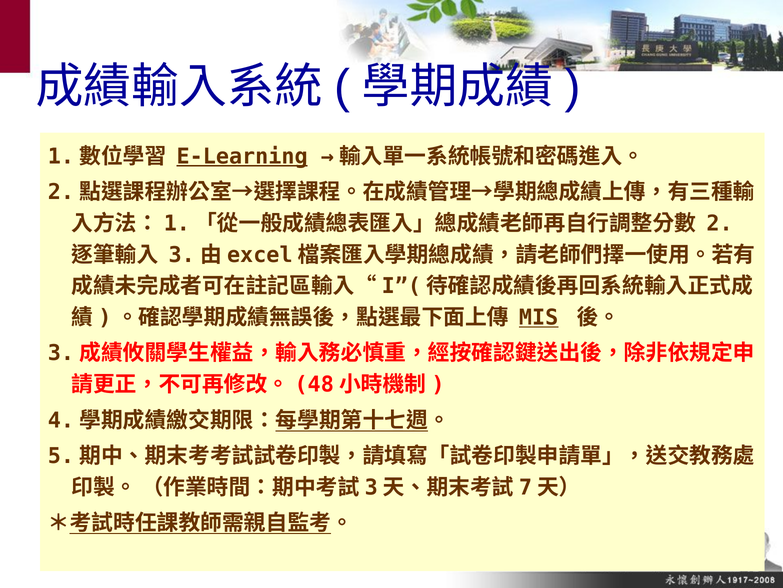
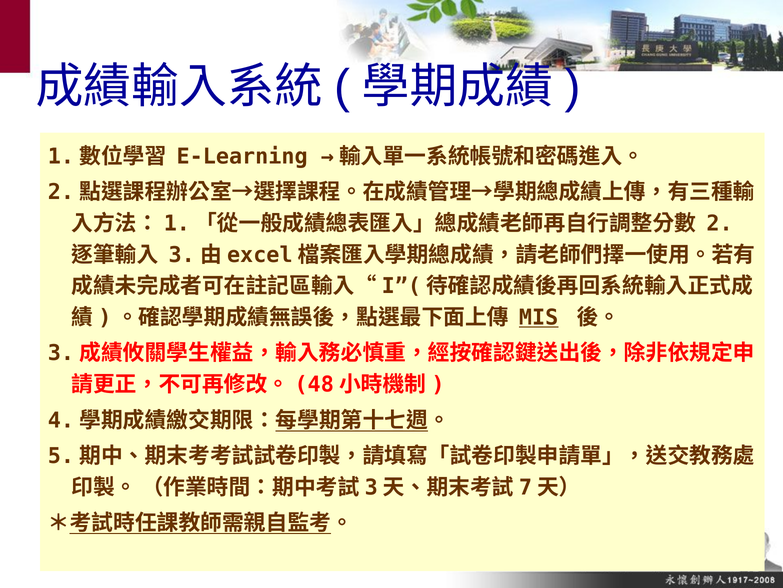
E‐Learning underline: present -> none (242, 156)
